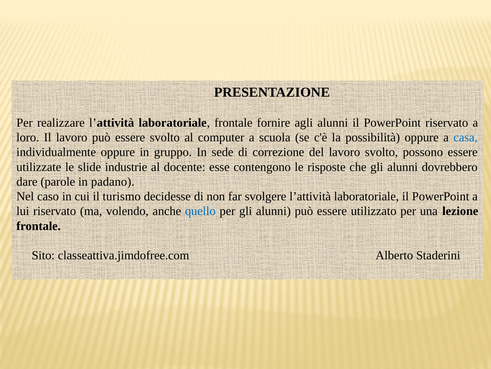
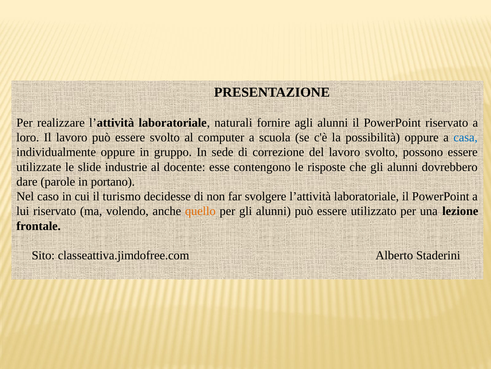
laboratoriale frontale: frontale -> naturali (233, 122)
padano: padano -> portano (113, 181)
quello colour: blue -> orange (200, 211)
